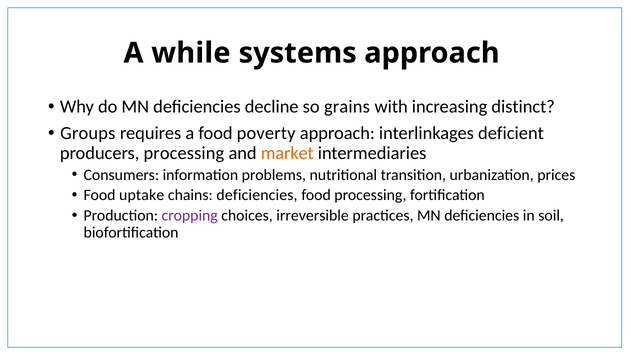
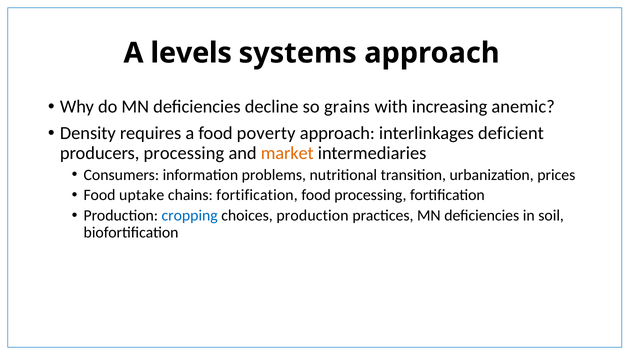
while: while -> levels (191, 53)
distinct: distinct -> anemic (523, 107)
Groups: Groups -> Density (88, 133)
chains deficiencies: deficiencies -> fortification (257, 195)
cropping colour: purple -> blue (190, 215)
choices irreversible: irreversible -> production (312, 215)
